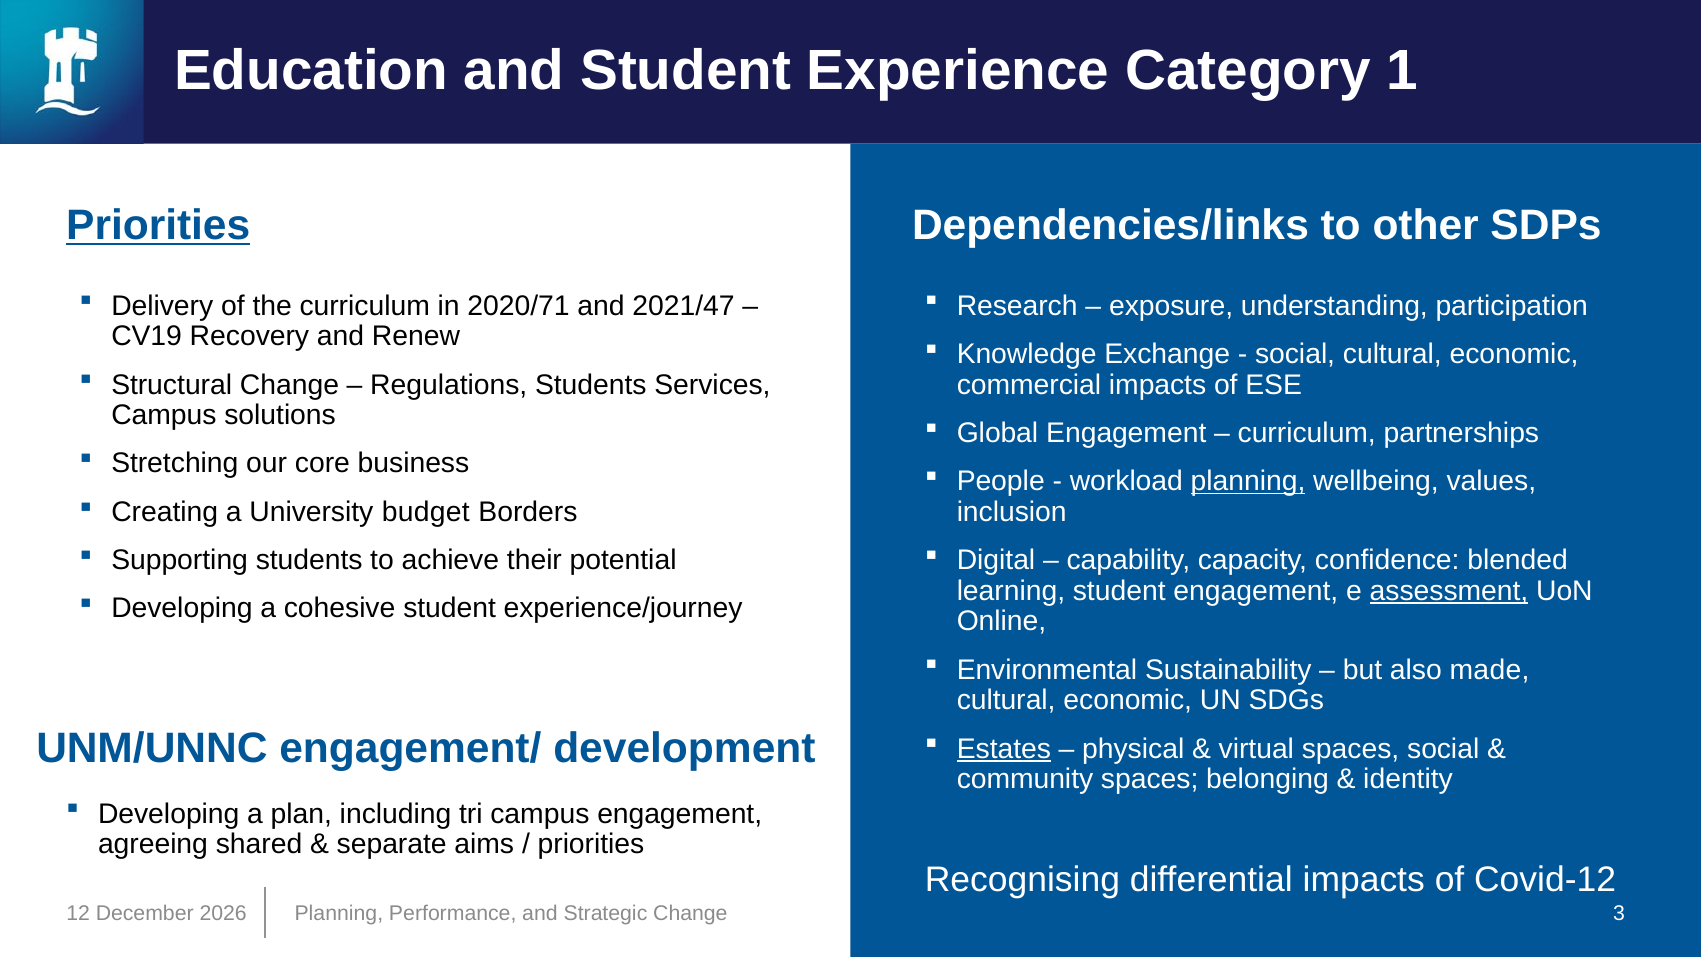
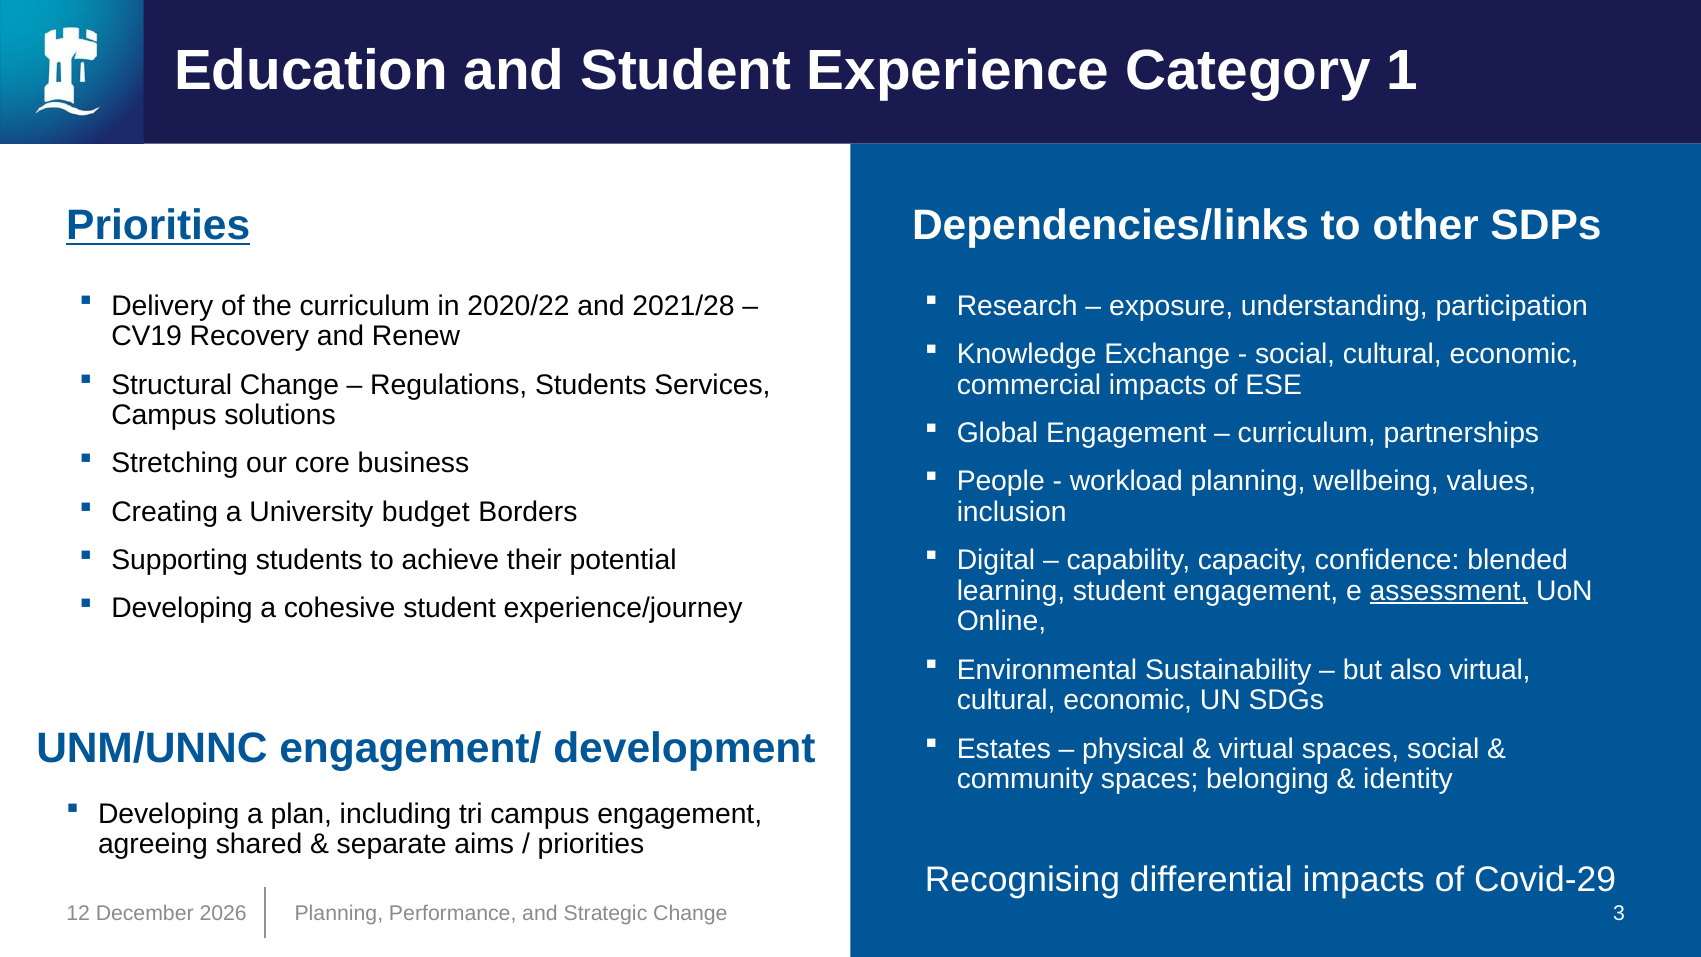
2020/71: 2020/71 -> 2020/22 (519, 306)
2021/47: 2021/47 -> 2021/28 (684, 306)
planning underline: present -> none (1248, 481)
also made: made -> virtual (1490, 670)
Estates underline: present -> none (1004, 749)
Covid-12: Covid-12 -> Covid-29 (1545, 880)
